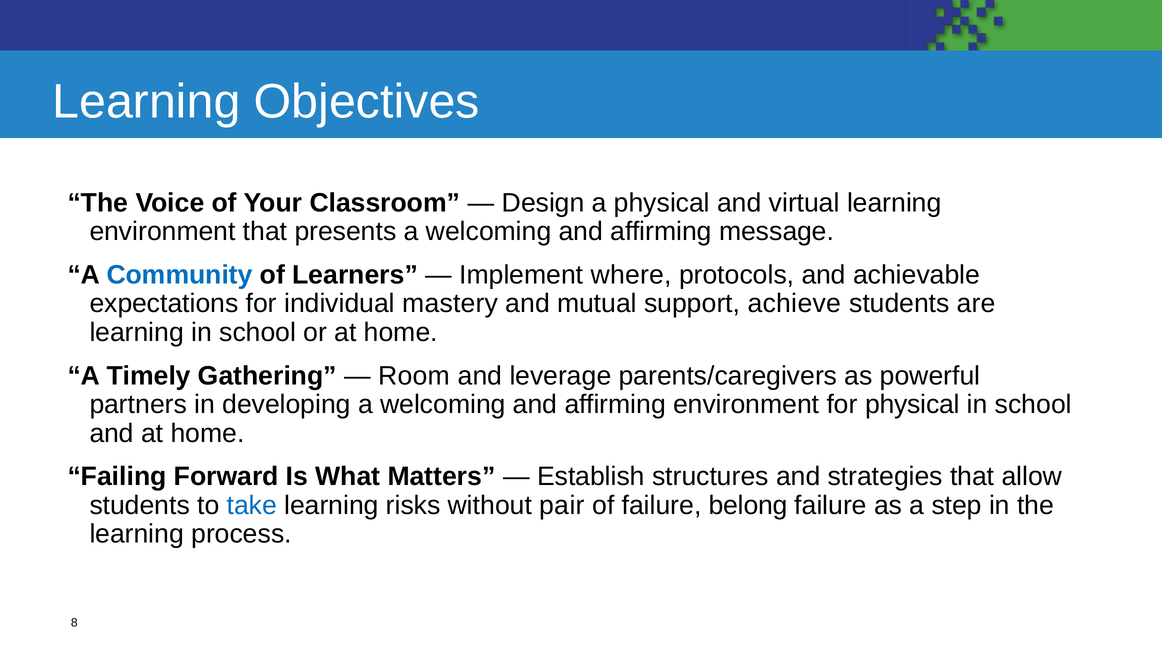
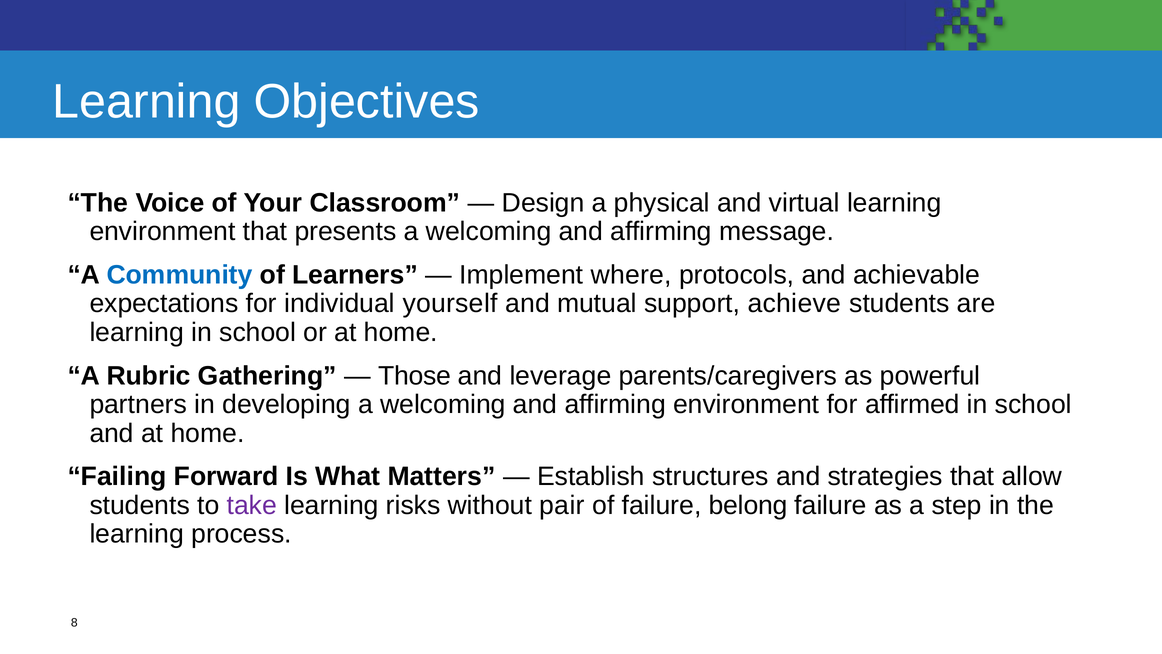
mastery: mastery -> yourself (450, 304)
Timely: Timely -> Rubric (149, 376)
Room: Room -> Those (414, 376)
for physical: physical -> affirmed (912, 404)
take colour: blue -> purple (252, 505)
